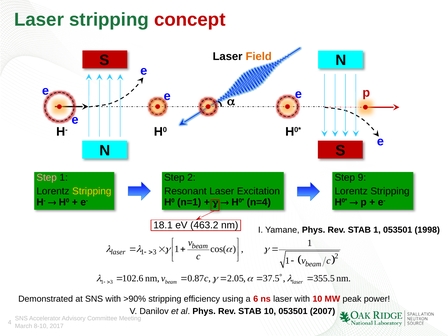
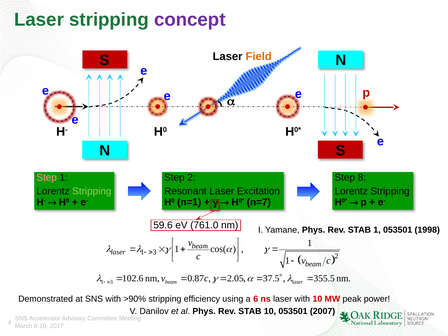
concept colour: red -> purple (190, 20)
9: 9 -> 8 (362, 177)
Stripping colour: yellow -> light green (92, 191)
n=4: n=4 -> n=7 (259, 202)
18.1: 18.1 -> 59.6 (163, 225)
463.2: 463.2 -> 761.0 (204, 225)
